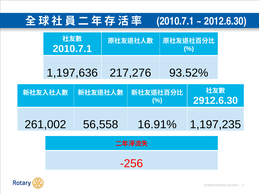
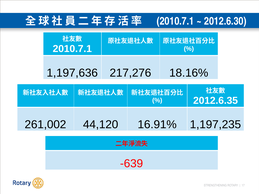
93.52%: 93.52% -> 18.16% (189, 73)
2912.6.30: 2912.6.30 -> 2012.6.35 (216, 101)
56,558: 56,558 -> 44,120 (101, 125)
-256: -256 -> -639 (132, 164)
